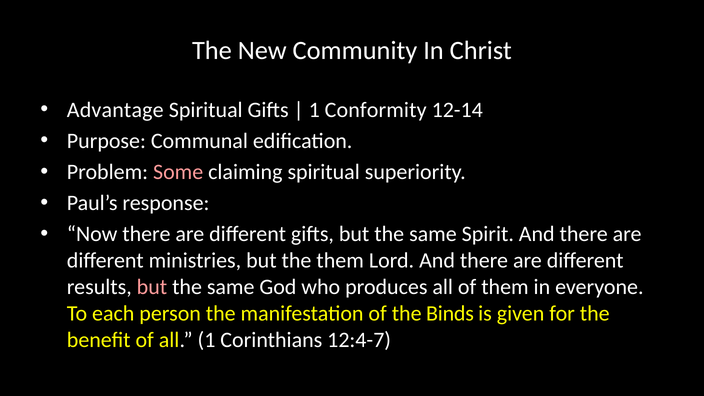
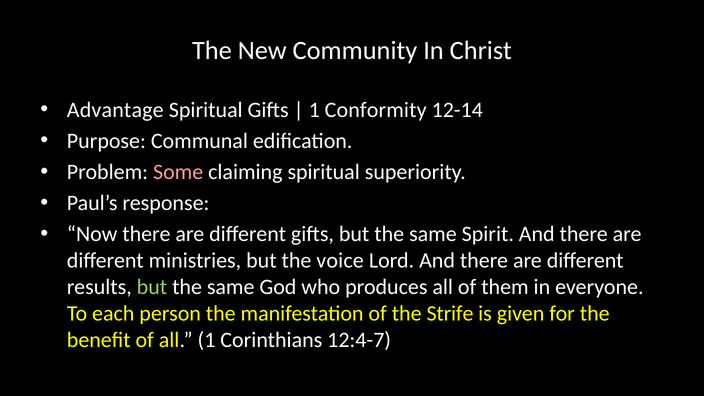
the them: them -> voice (340, 261)
but colour: pink -> light green (152, 287)
Binds: Binds -> Strife (450, 313)
